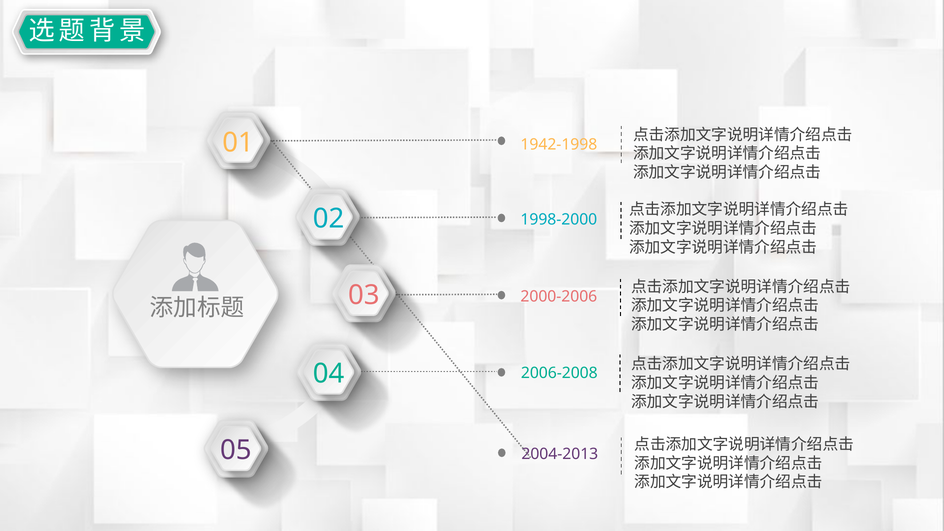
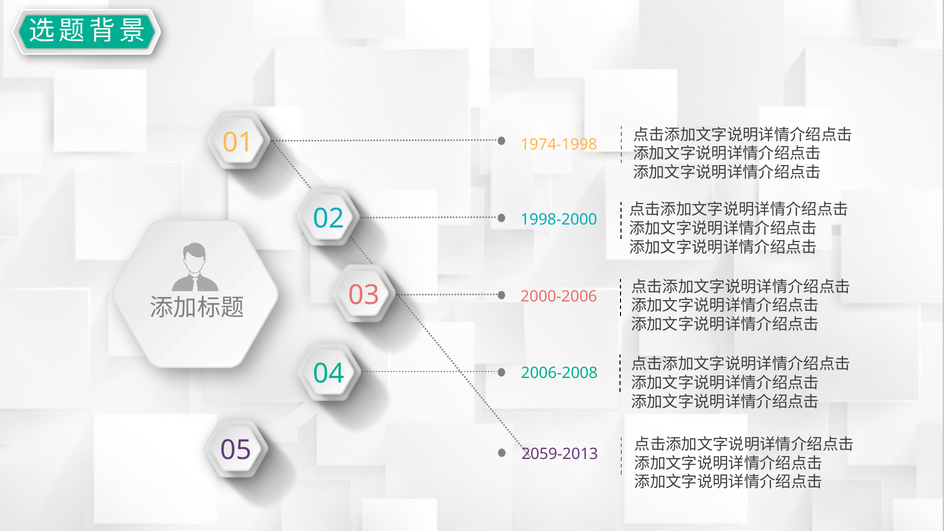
1942-1998: 1942-1998 -> 1974-1998 (559, 144)
2004-2013: 2004-2013 -> 2059-2013 (560, 454)
